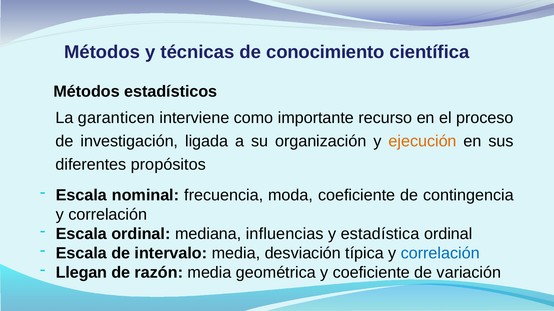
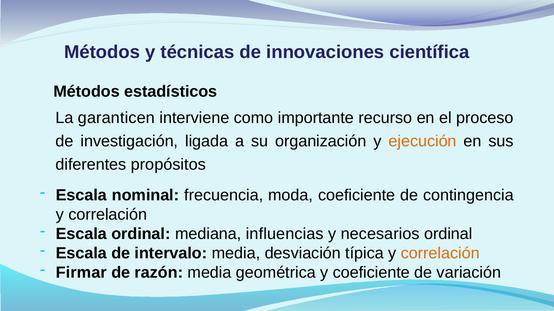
conocimiento: conocimiento -> innovaciones (325, 52)
estadística: estadística -> necesarios (380, 234)
correlación colour: blue -> orange (440, 254)
Llegan: Llegan -> Firmar (81, 273)
